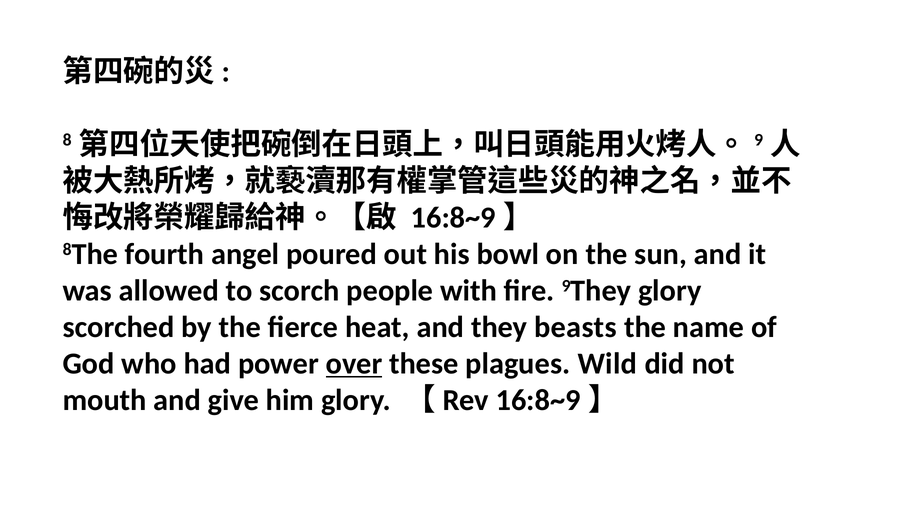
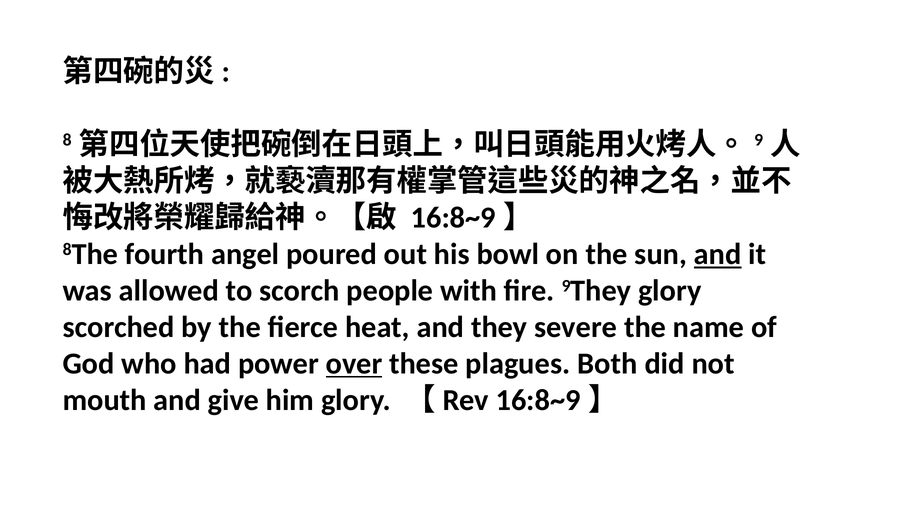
and underline: none -> present (718, 254)
beasts: beasts -> severe (576, 327)
Wild: Wild -> Both (607, 363)
